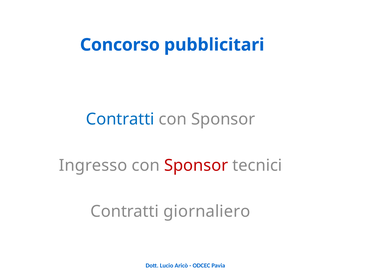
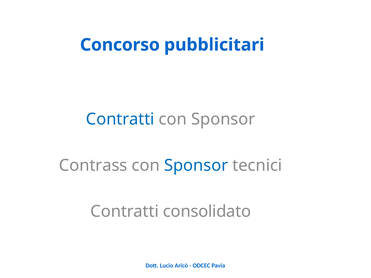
Ingresso: Ingresso -> Contrass (93, 165)
Sponsor colour: red -> blue (196, 165)
giornaliero: giornaliero -> consolidato (207, 212)
